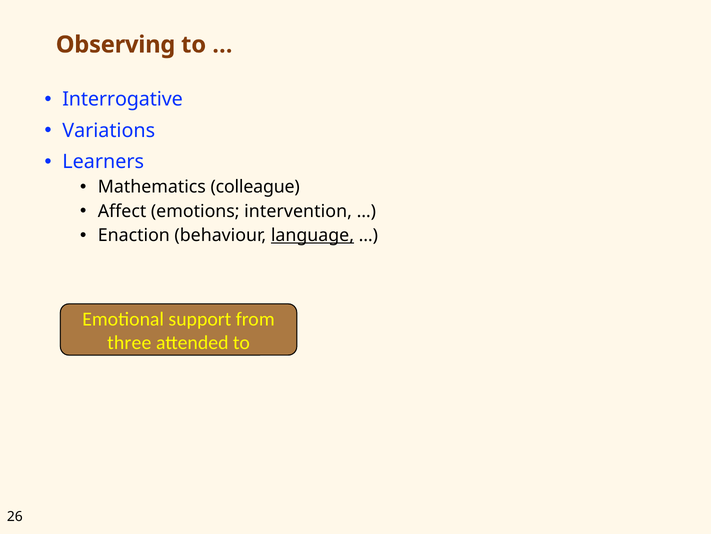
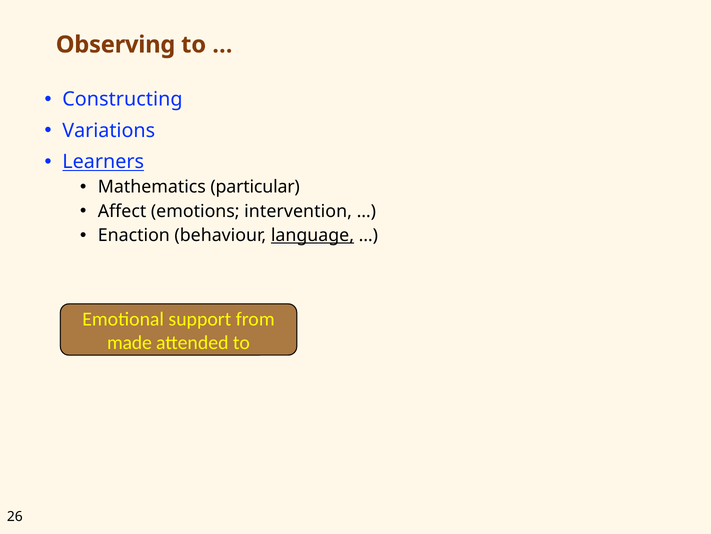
Interrogative: Interrogative -> Constructing (122, 99)
Learners underline: none -> present (103, 162)
colleague: colleague -> particular (255, 187)
three: three -> made (129, 342)
